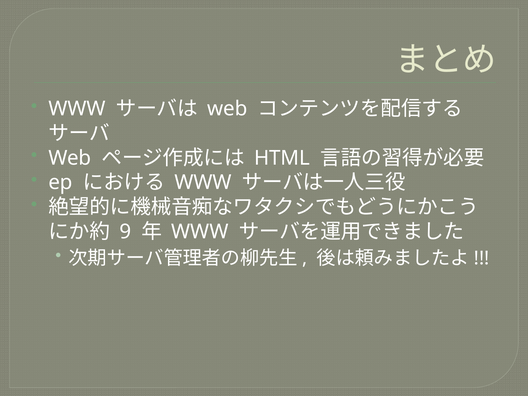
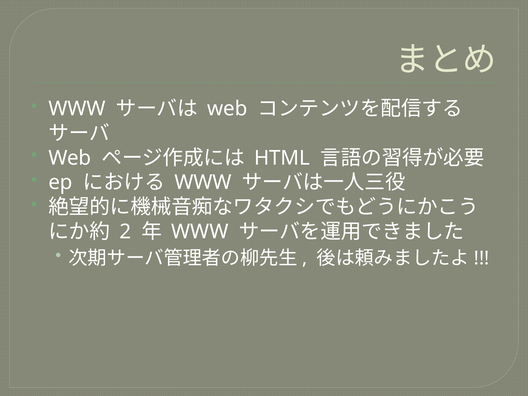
9: 9 -> 2 (125, 232)
